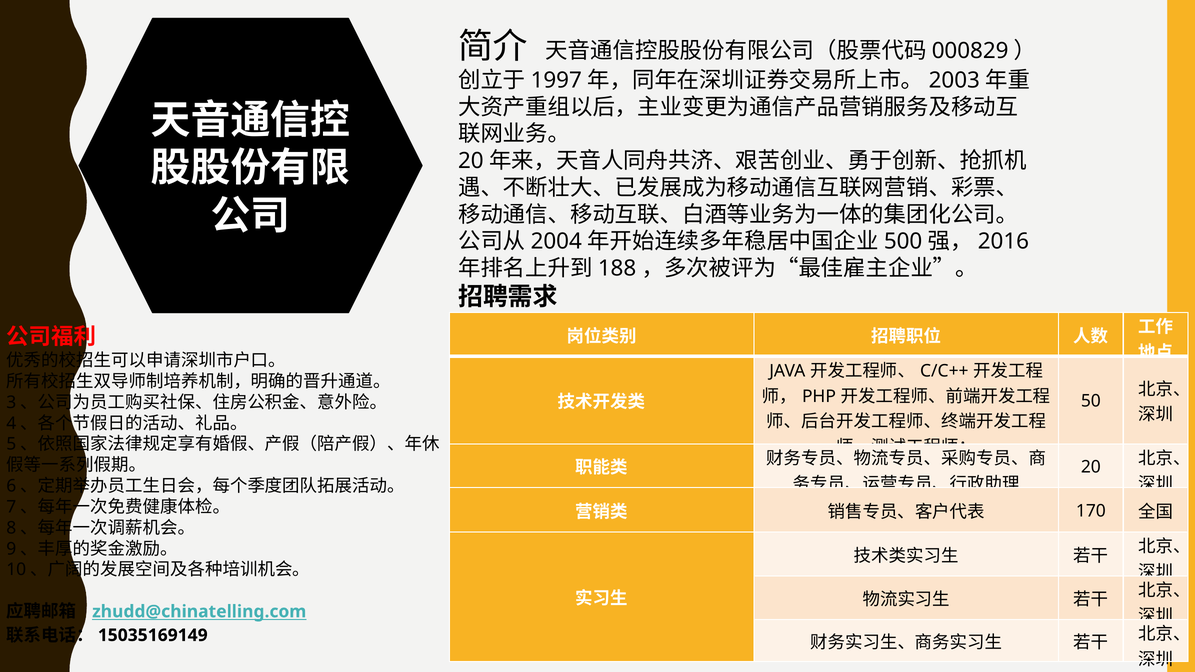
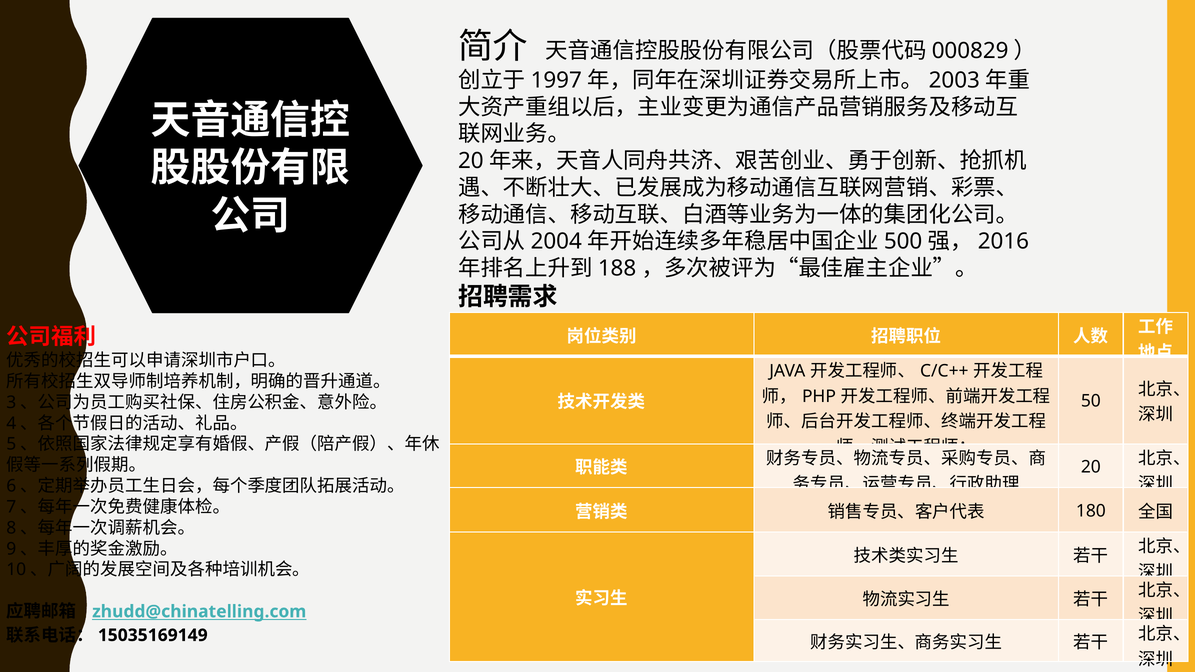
170: 170 -> 180 (1091, 511)
